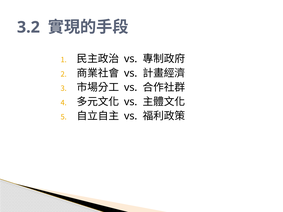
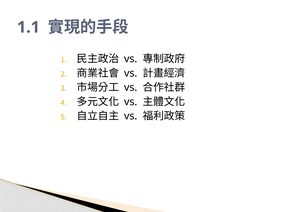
3.2: 3.2 -> 1.1 (28, 27)
